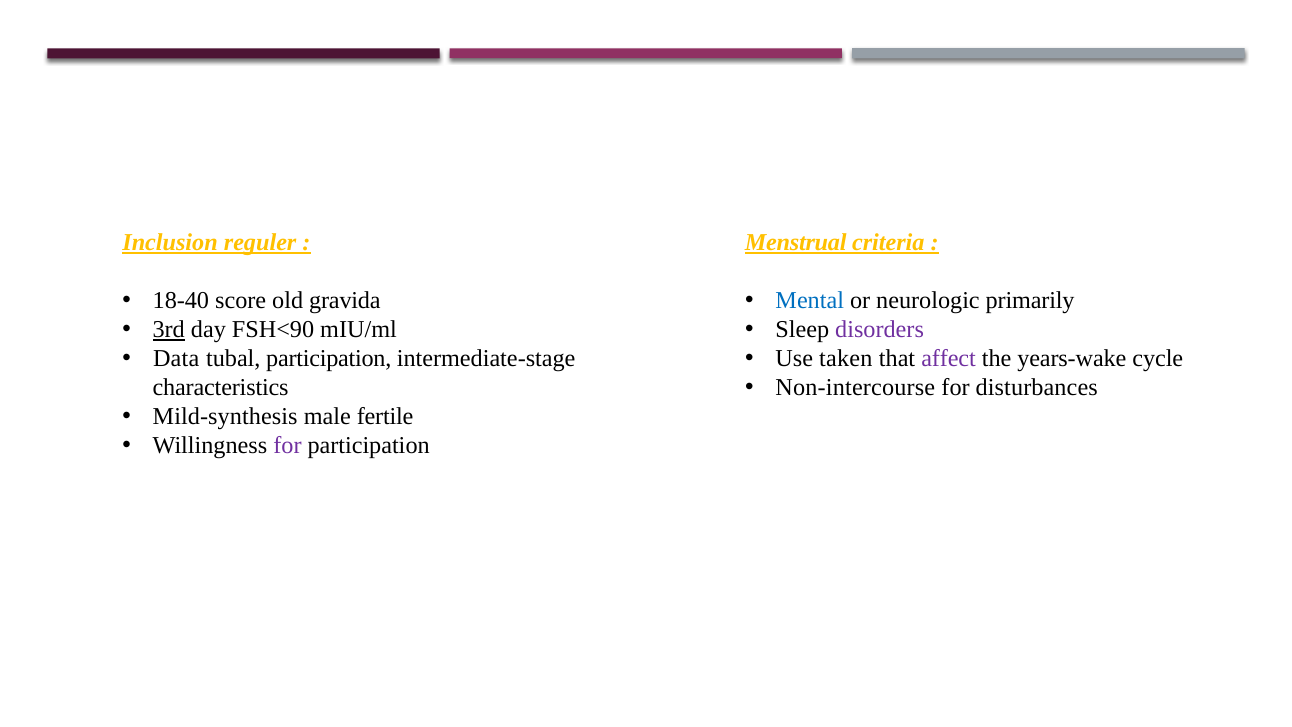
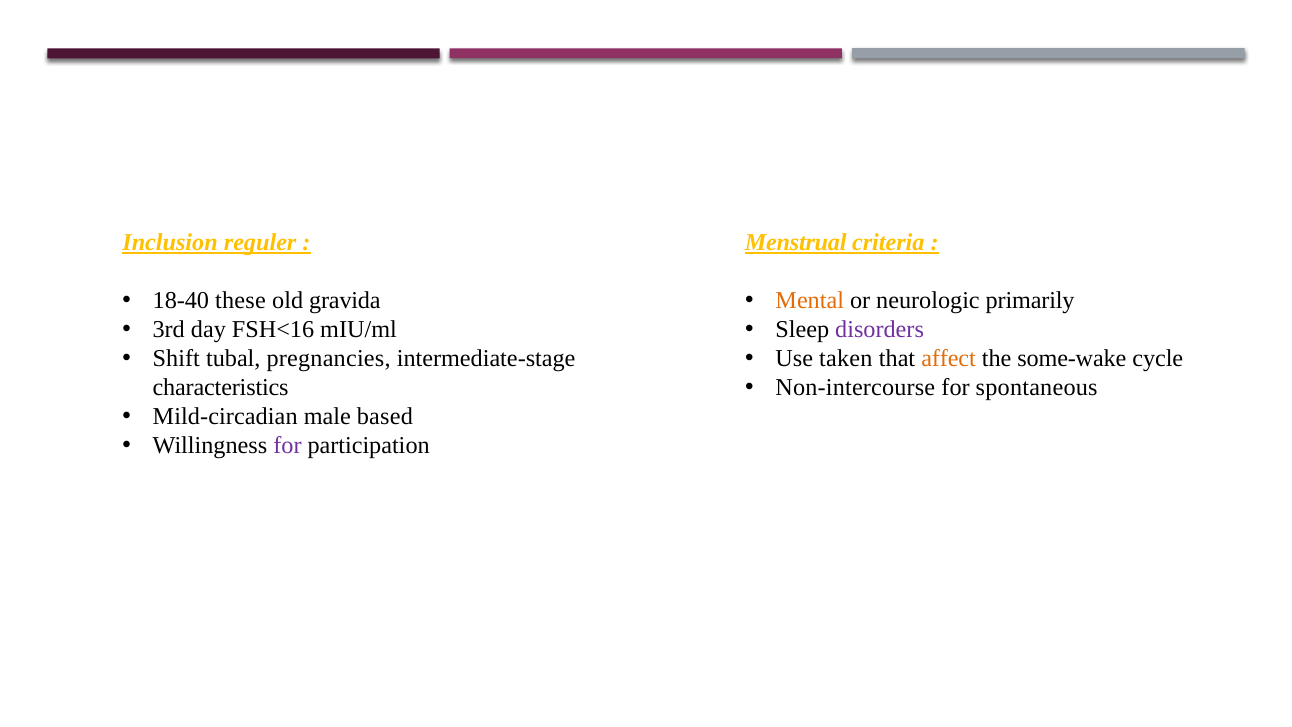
score: score -> these (241, 300)
Mental colour: blue -> orange (810, 300)
3rd underline: present -> none (169, 329)
FSH<90: FSH<90 -> FSH<16 (273, 329)
Data: Data -> Shift (176, 359)
tubal participation: participation -> pregnancies (329, 359)
affect colour: purple -> orange (949, 359)
years-wake: years-wake -> some-wake (1072, 359)
disturbances: disturbances -> spontaneous (1037, 388)
Mild-synthesis: Mild-synthesis -> Mild-circadian (225, 417)
fertile: fertile -> based (385, 417)
